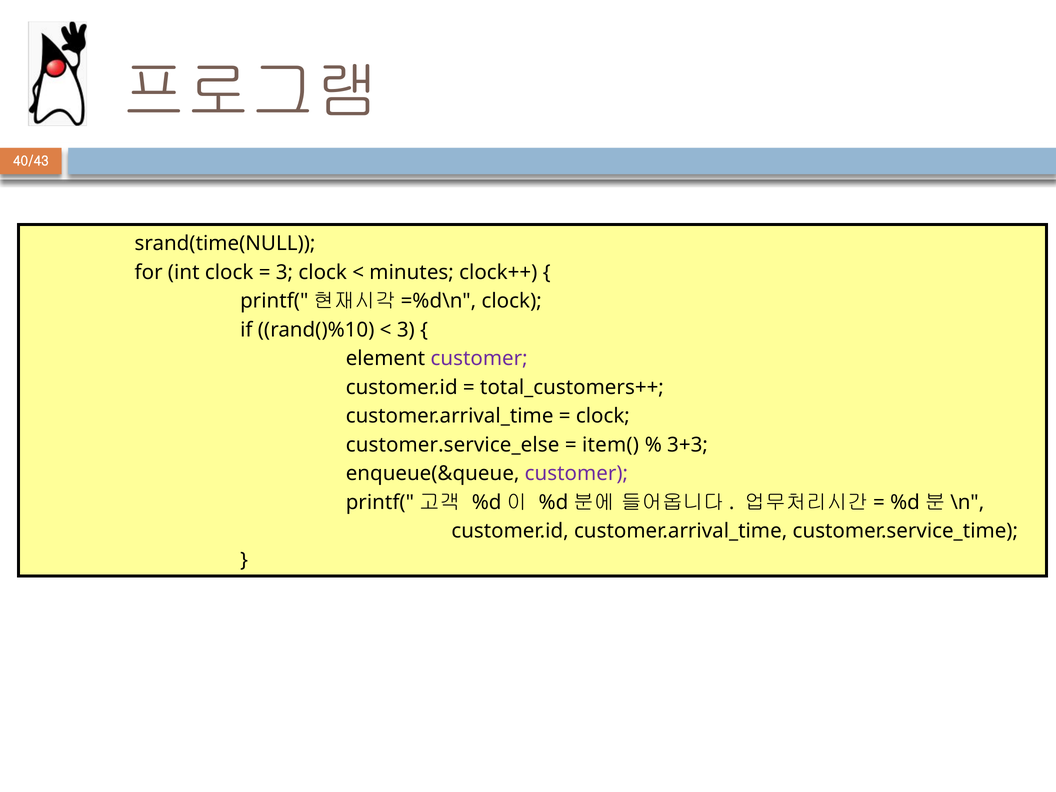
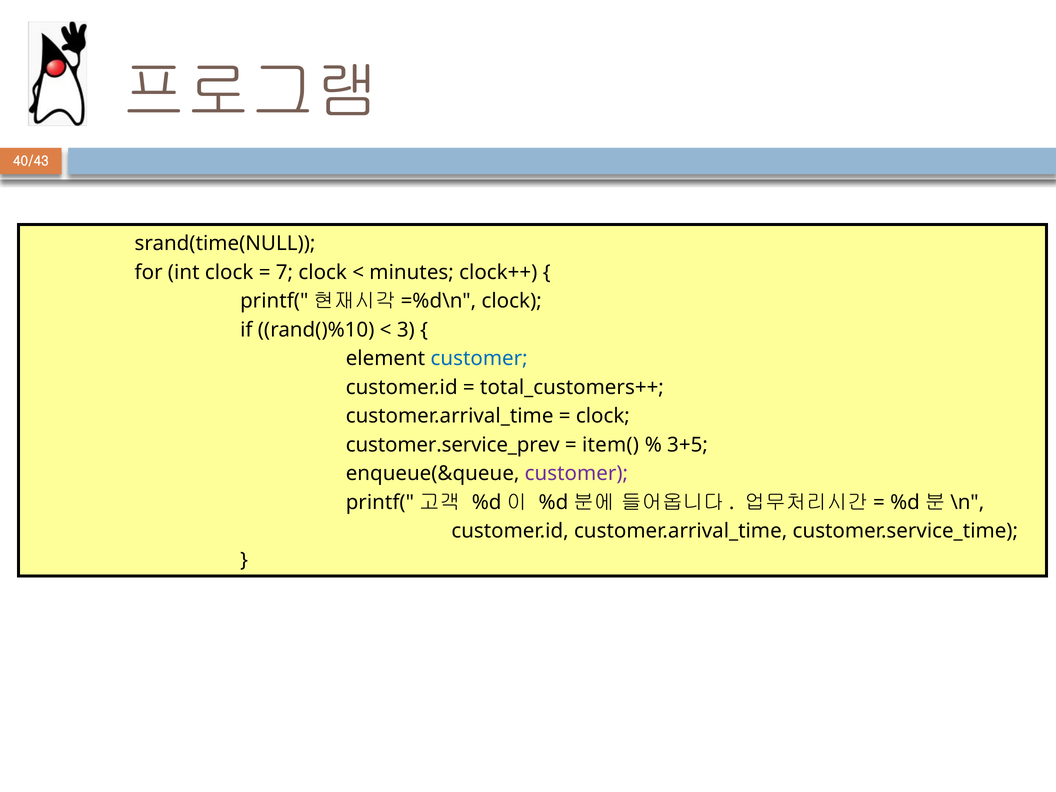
3: 3 -> 7 (284, 272)
customer colour: purple -> blue (479, 359)
customer.service_else: customer.service_else -> customer.service_prev (453, 445)
3+3: 3+3 -> 3+5 (688, 445)
